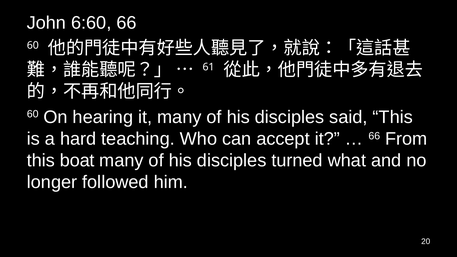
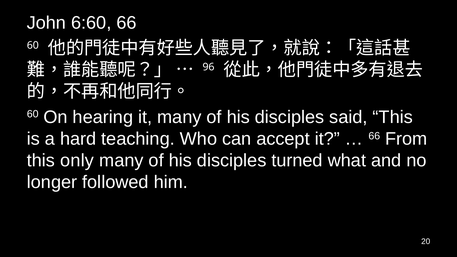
61: 61 -> 96 (209, 67)
boat: boat -> only (77, 161)
